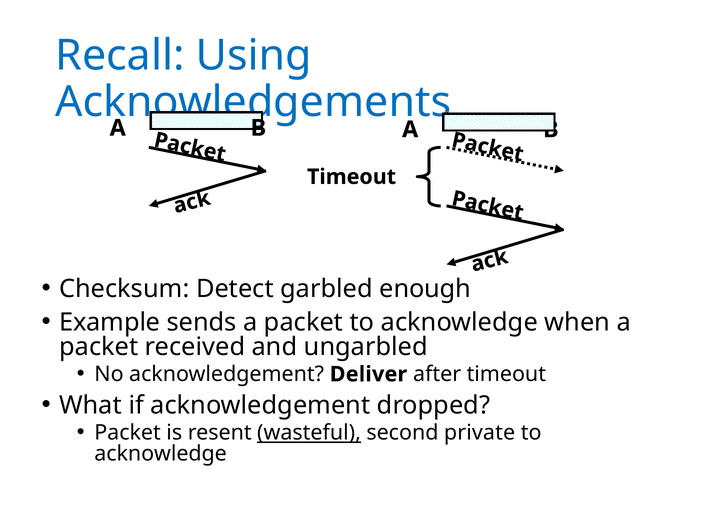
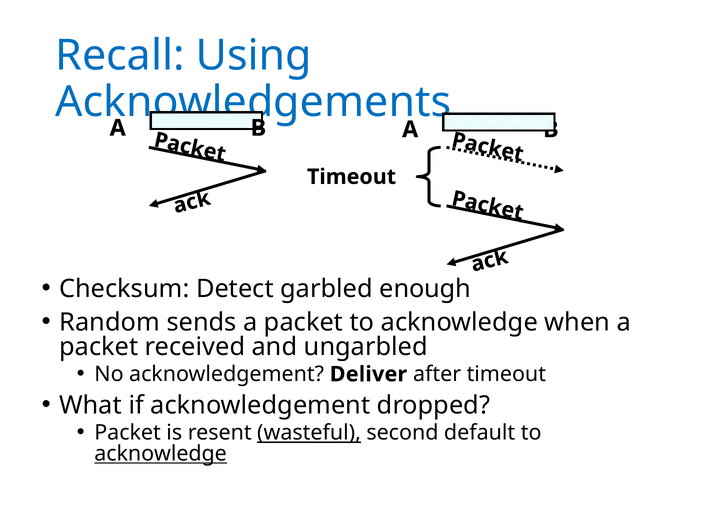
Example: Example -> Random (110, 322)
private: private -> default (480, 433)
acknowledge underline: none -> present (161, 454)
